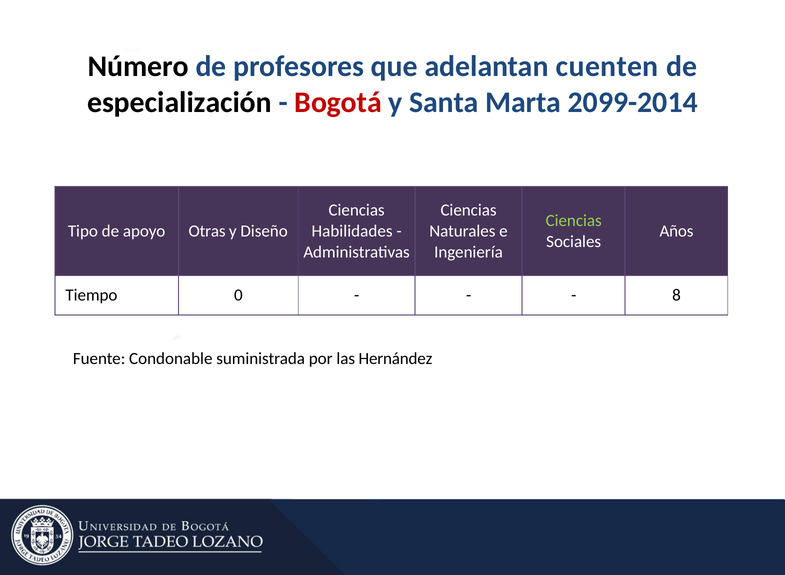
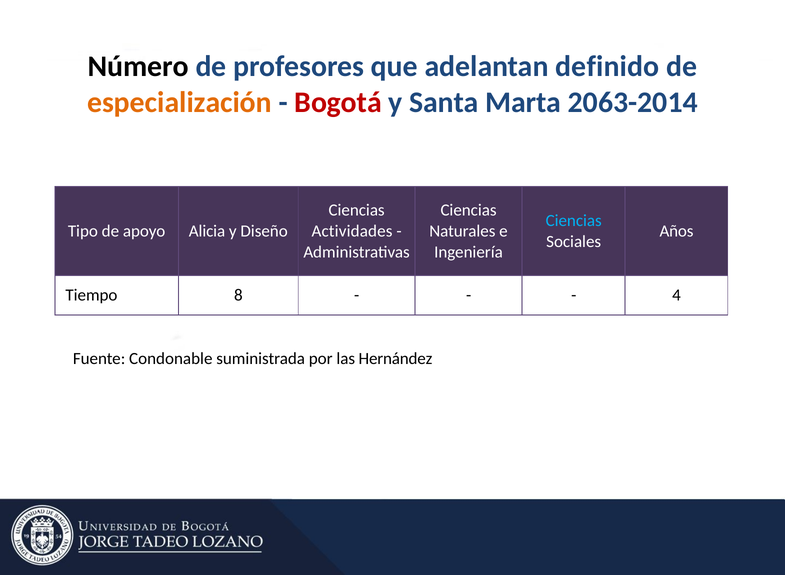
cuenten: cuenten -> definido (607, 66)
especialización colour: black -> orange (180, 102)
2099-2014: 2099-2014 -> 2063-2014 (633, 102)
Ciencias colour: light green -> light blue (574, 221)
Otras: Otras -> Alicia (207, 231)
Habilidades: Habilidades -> Actividades (352, 231)
0: 0 -> 8 (238, 295)
8: 8 -> 4 (677, 295)
